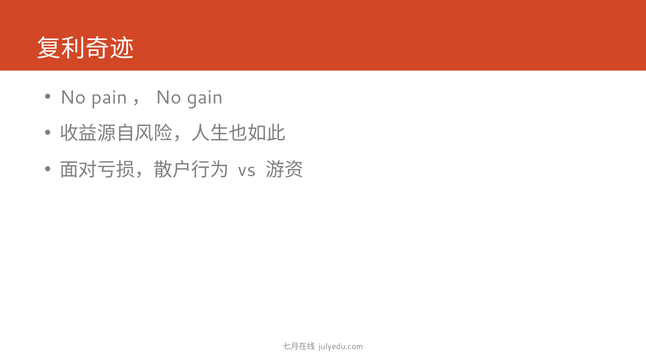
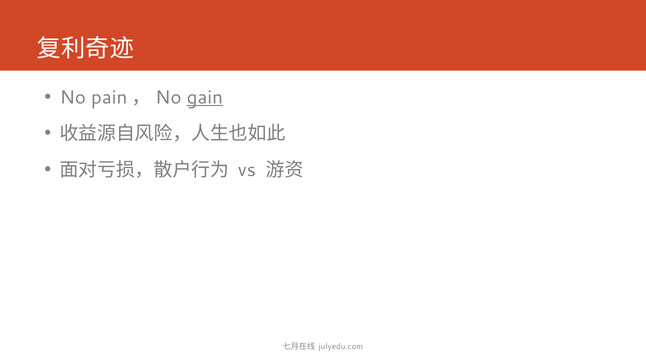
gain underline: none -> present (205, 97)
